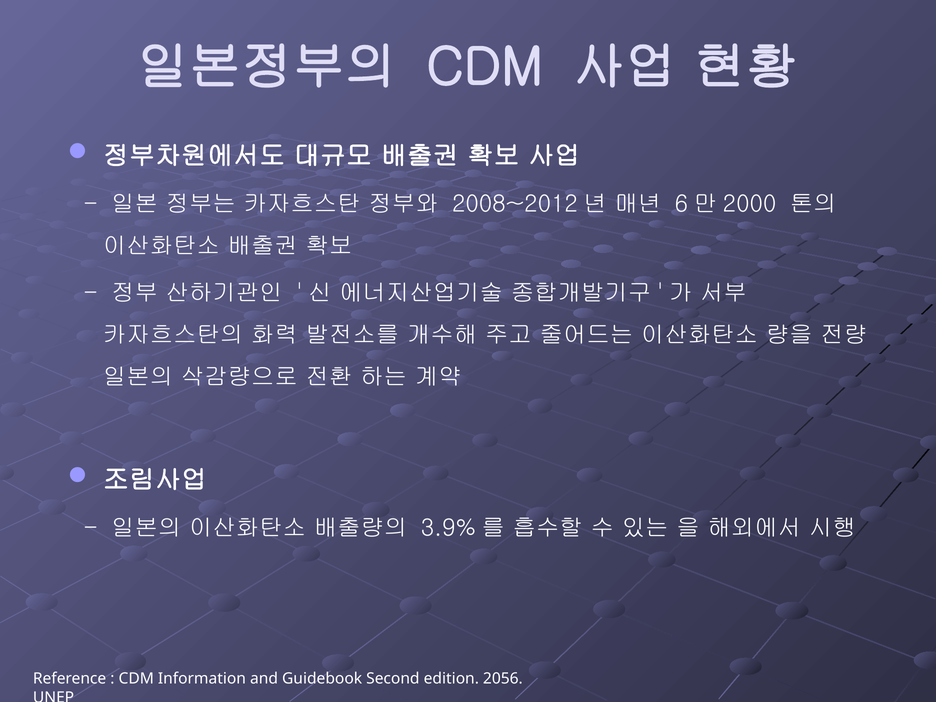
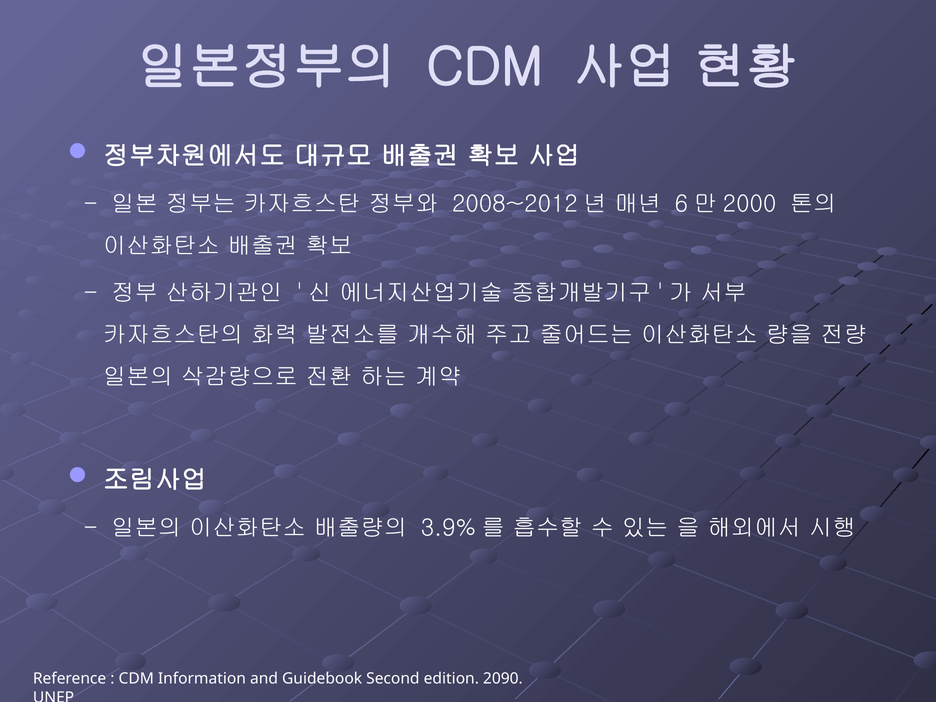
2056: 2056 -> 2090 (503, 679)
